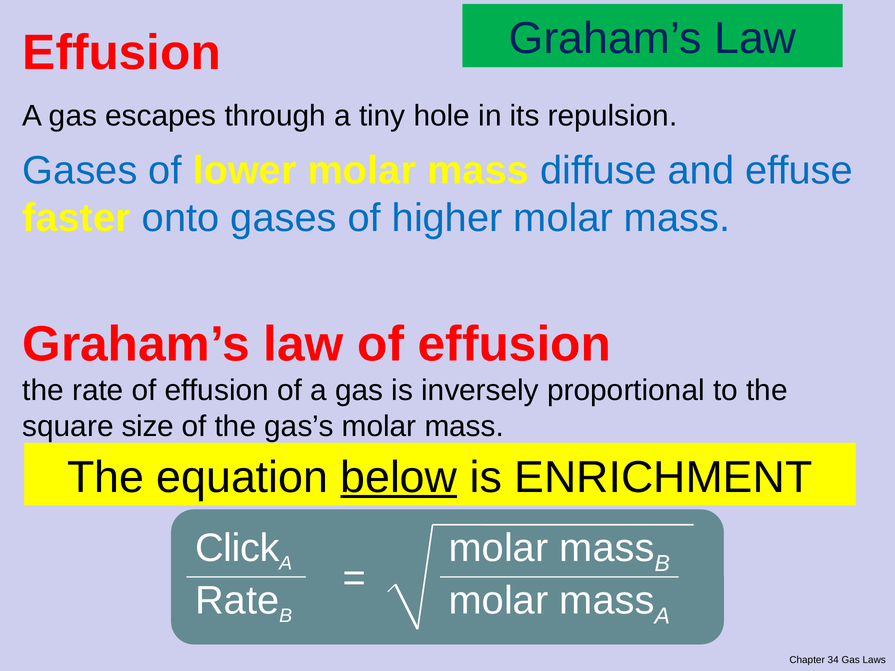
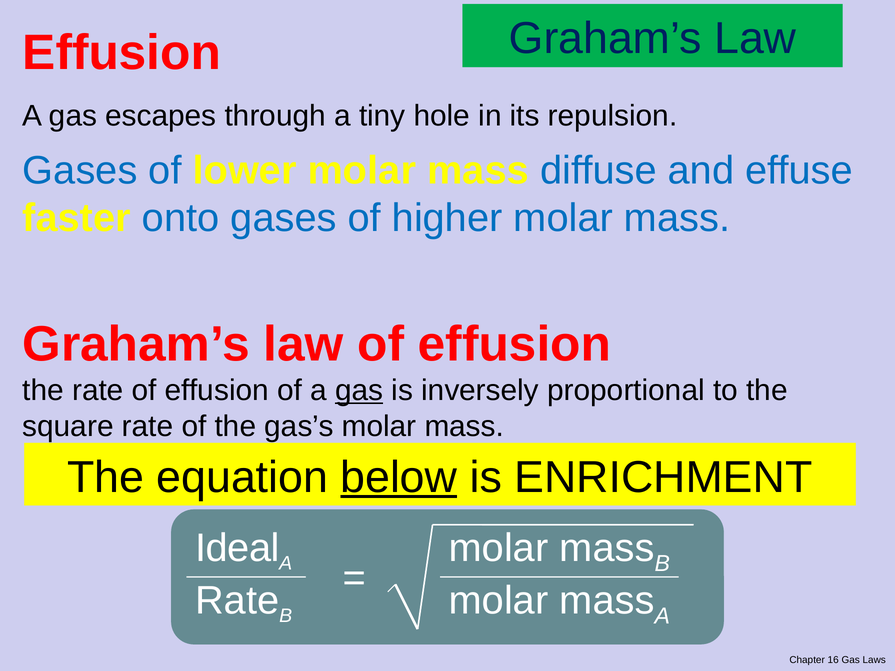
gas underline: none -> present (359, 391)
square size: size -> rate (148, 426)
Click: Click -> Ideal (237, 549)
34: 34 -> 16 (833, 660)
